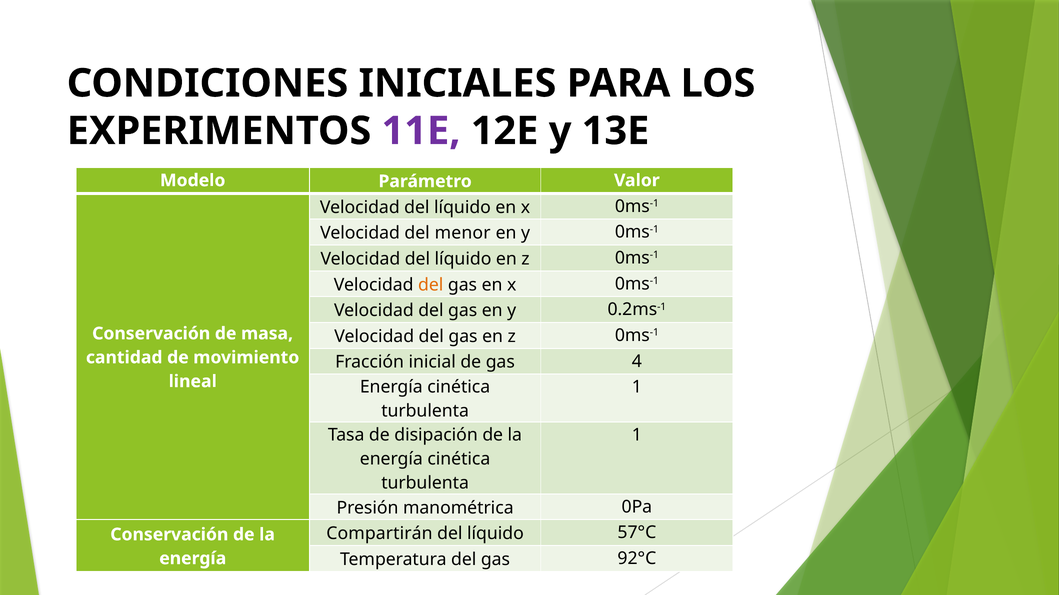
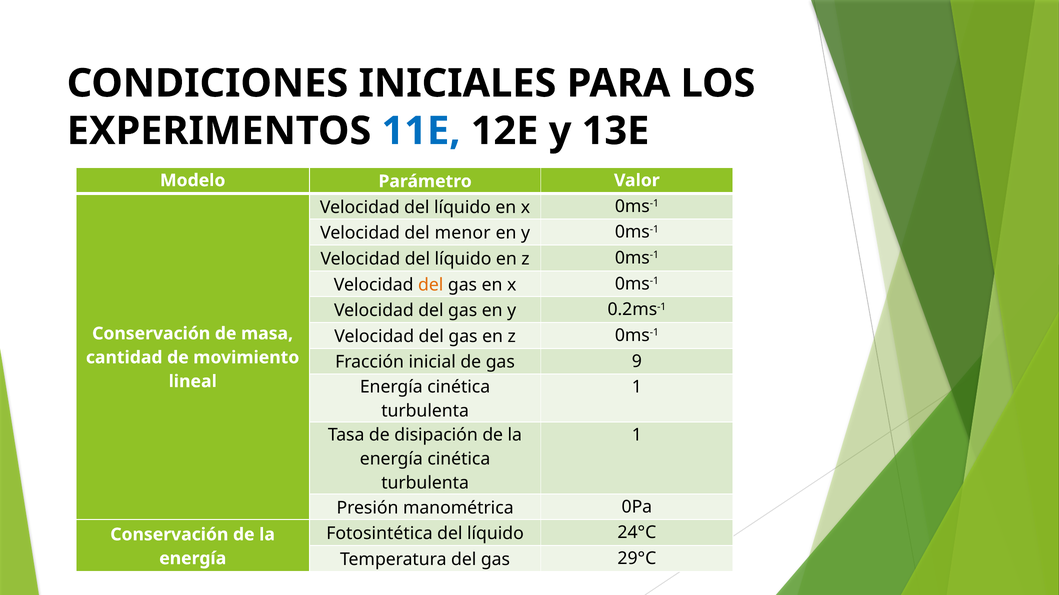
11E colour: purple -> blue (421, 131)
4: 4 -> 9 (637, 362)
Compartirán: Compartirán -> Fotosintética (379, 534)
57°C: 57°C -> 24°C (637, 533)
92°C: 92°C -> 29°C (637, 559)
